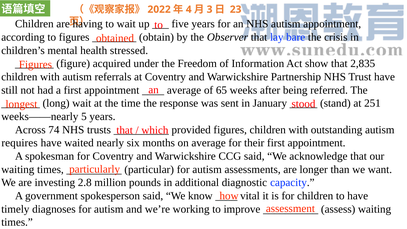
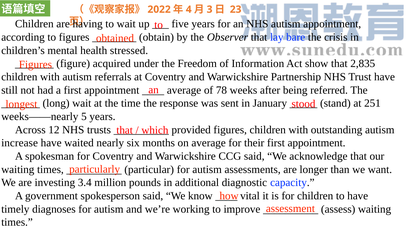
65: 65 -> 78 (221, 90)
74: 74 -> 12 (54, 130)
requires: requires -> increase (20, 143)
2.8: 2.8 -> 3.4 (85, 183)
